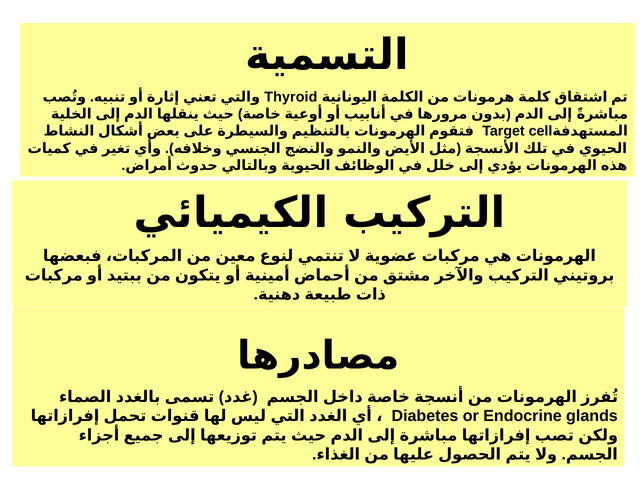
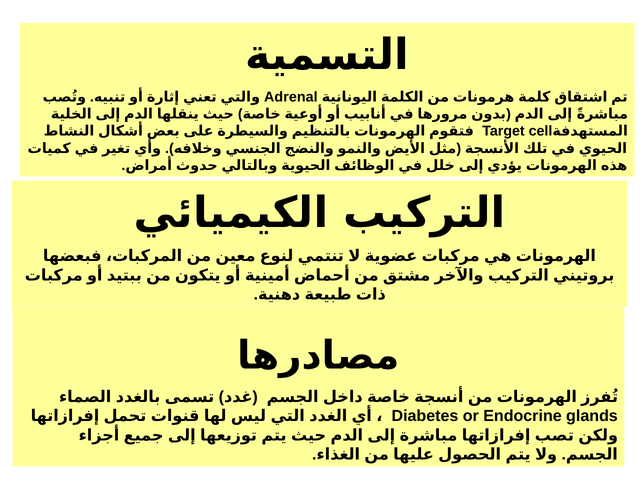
Thyroid: Thyroid -> Adrenal (291, 97)
